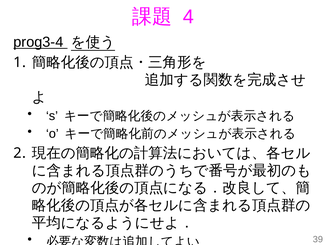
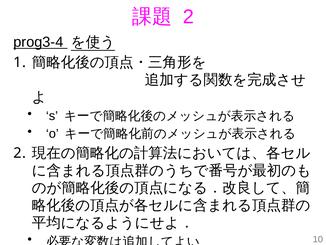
4: 4 -> 2 (188, 17)
39: 39 -> 10 (318, 239)
